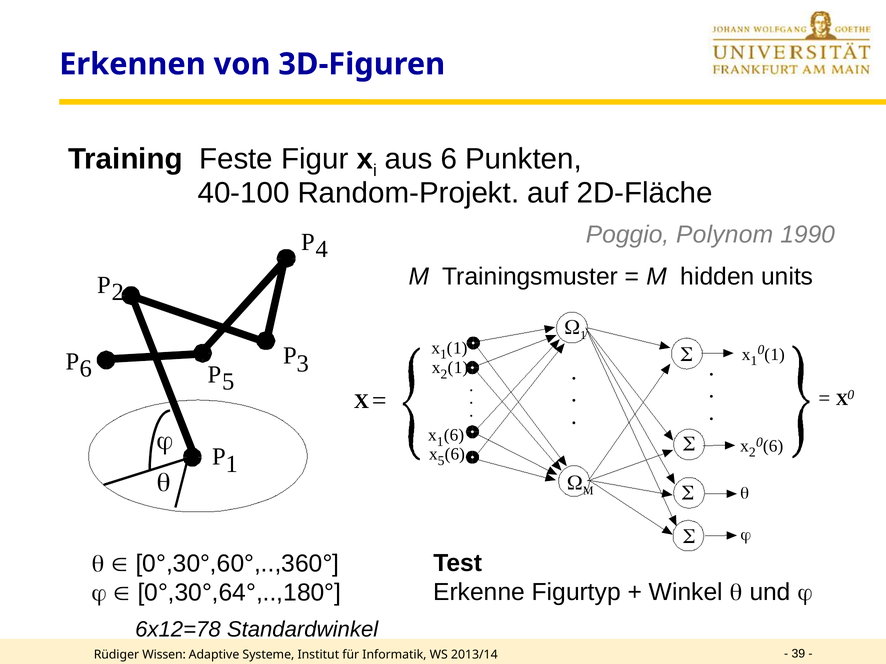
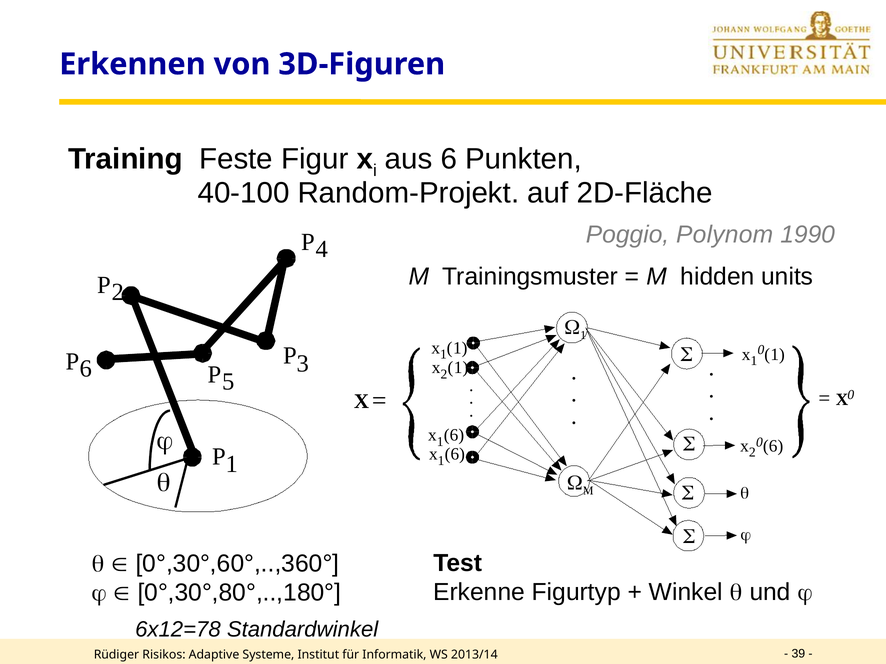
5: 5 -> 1 (441, 461)
0°,30°,64°,..,180°: 0°,30°,64°,..,180° -> 0°,30°,80°,..,180° (239, 593)
Wissen: Wissen -> Risikos (164, 655)
